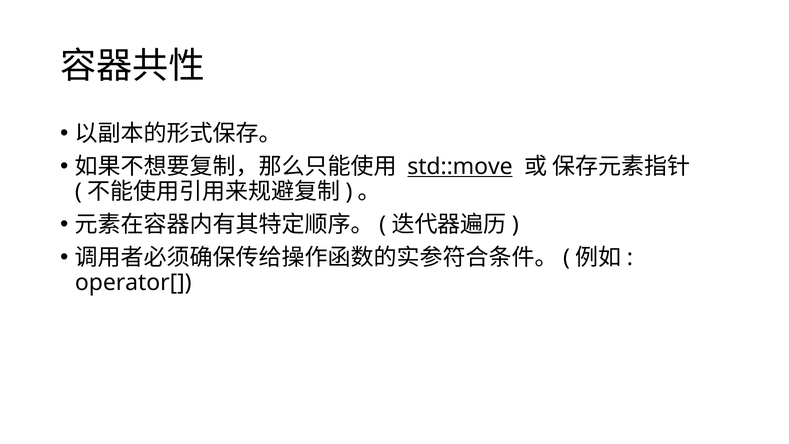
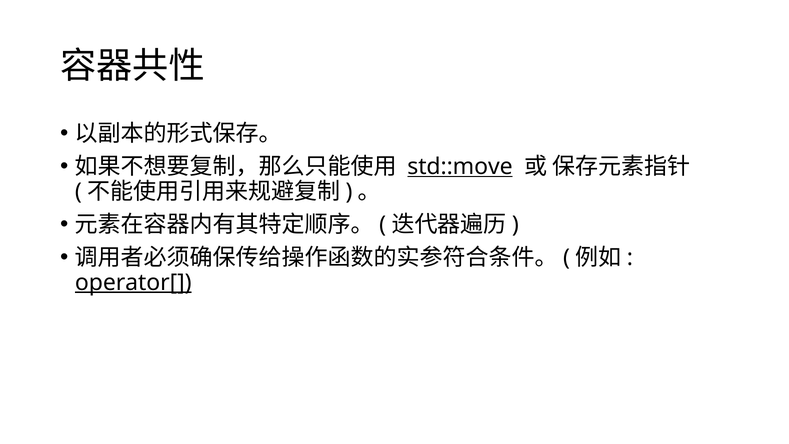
operator[ underline: none -> present (133, 282)
